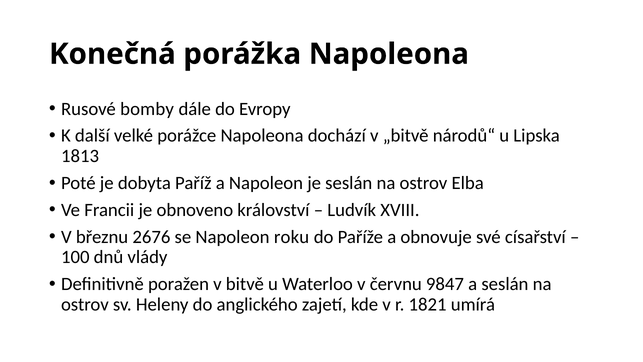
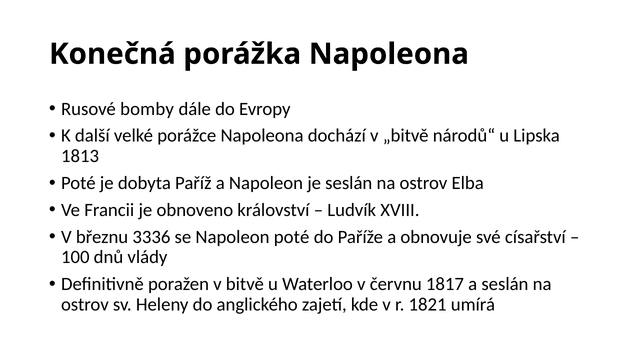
2676: 2676 -> 3336 (151, 237)
Napoleon roku: roku -> poté (292, 237)
9847: 9847 -> 1817 (445, 284)
